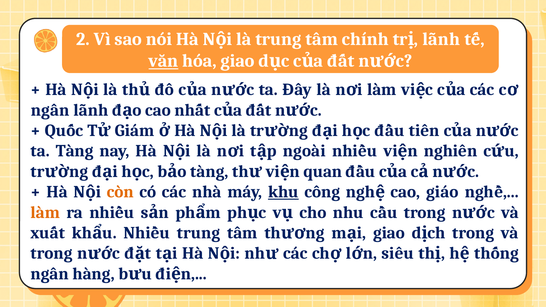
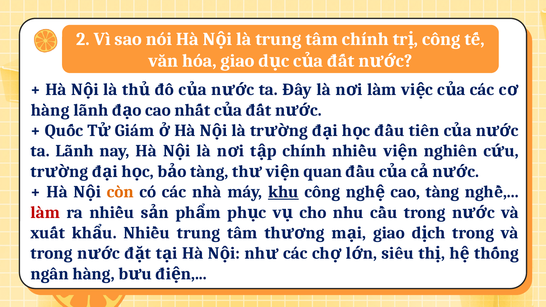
lãnh: lãnh -> công (441, 39)
văn underline: present -> none (163, 61)
ngân: ngân -> hàng (50, 110)
ta Tàng: Tàng -> Lãnh (75, 151)
ngoài: ngoài -> chính (304, 151)
cao giáo: giáo -> tàng (442, 192)
làm colour: orange -> red (45, 212)
